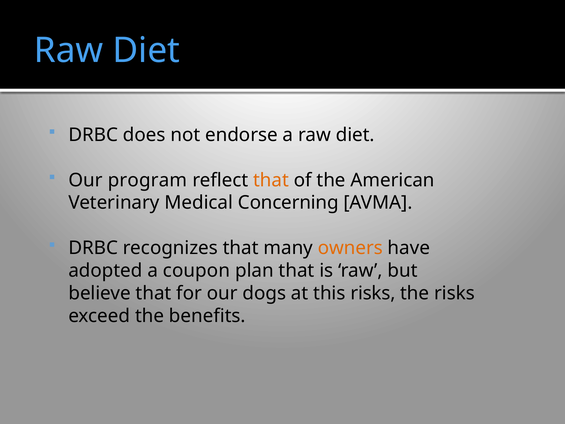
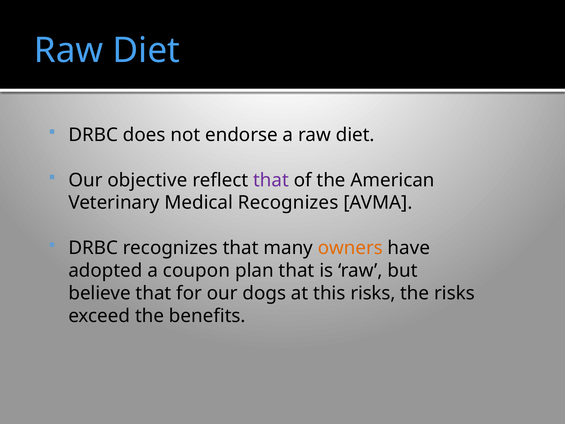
program: program -> objective (147, 180)
that colour: orange -> purple (271, 180)
Medical Concerning: Concerning -> Recognizes (288, 203)
